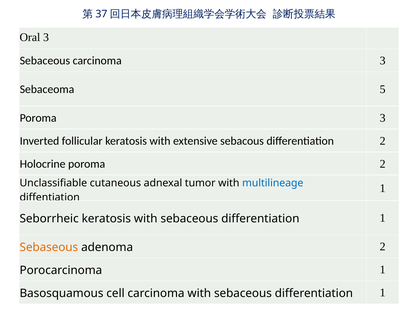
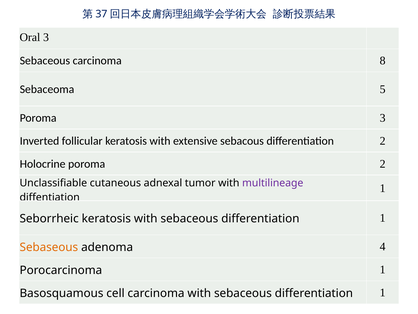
carcinoma 3: 3 -> 8 (383, 61)
multilineage colour: blue -> purple (273, 183)
adenoma 2: 2 -> 4 (383, 246)
